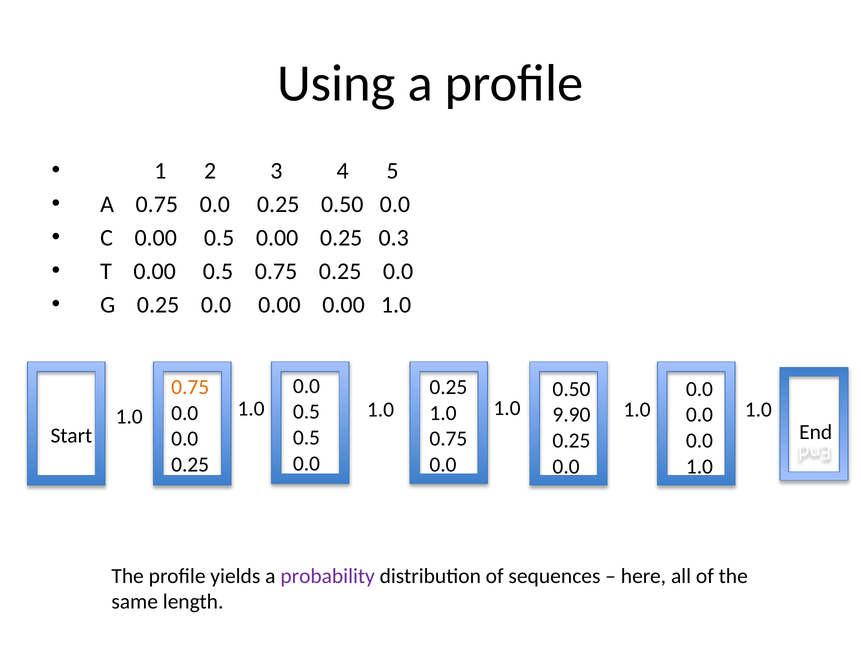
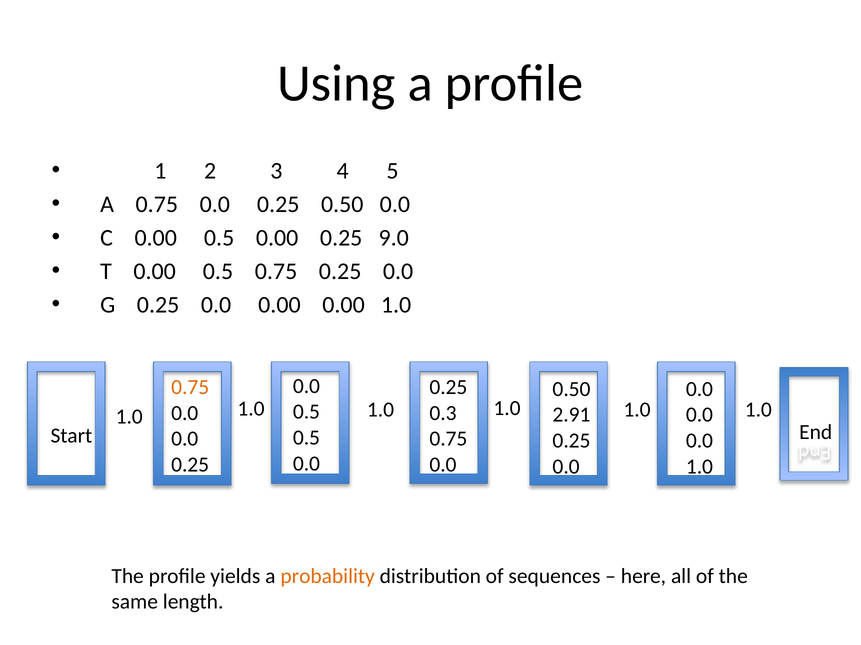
0.3: 0.3 -> 9.0 (394, 238)
1.0: 1.0 -> 0.3 (443, 414)
9.90: 9.90 -> 2.91 (571, 415)
probability colour: purple -> orange (328, 577)
